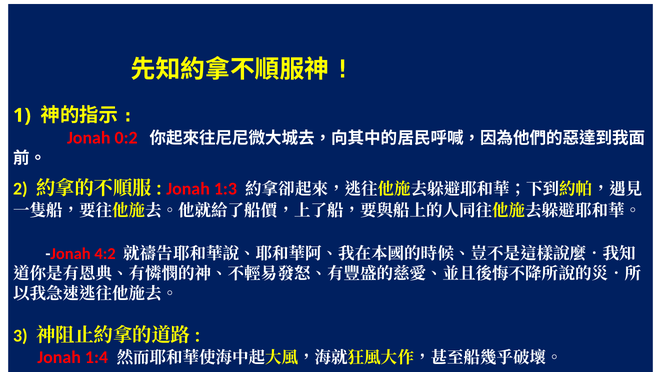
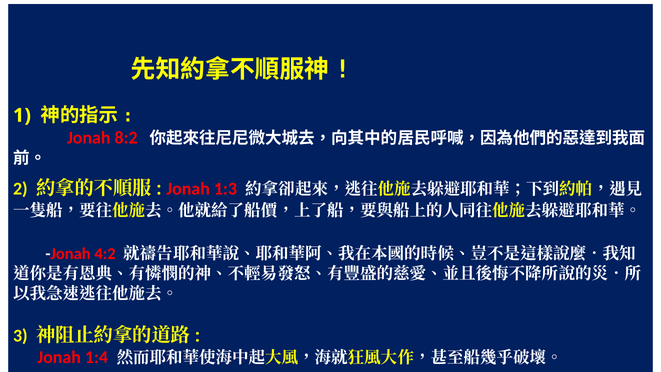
0:2: 0:2 -> 8:2 (126, 138)
